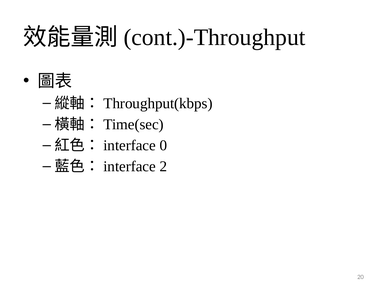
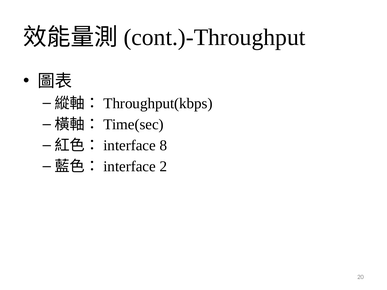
0: 0 -> 8 (163, 146)
